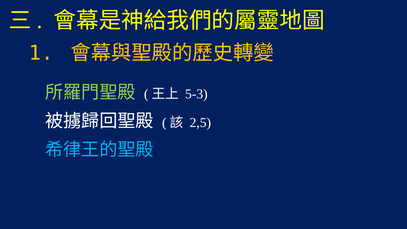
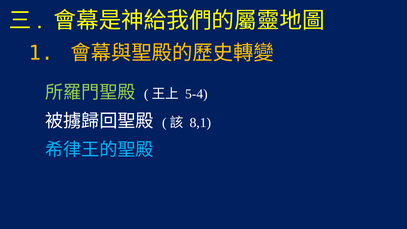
5-3: 5-3 -> 5-4 (196, 94)
2,5: 2,5 -> 8,1 (200, 123)
